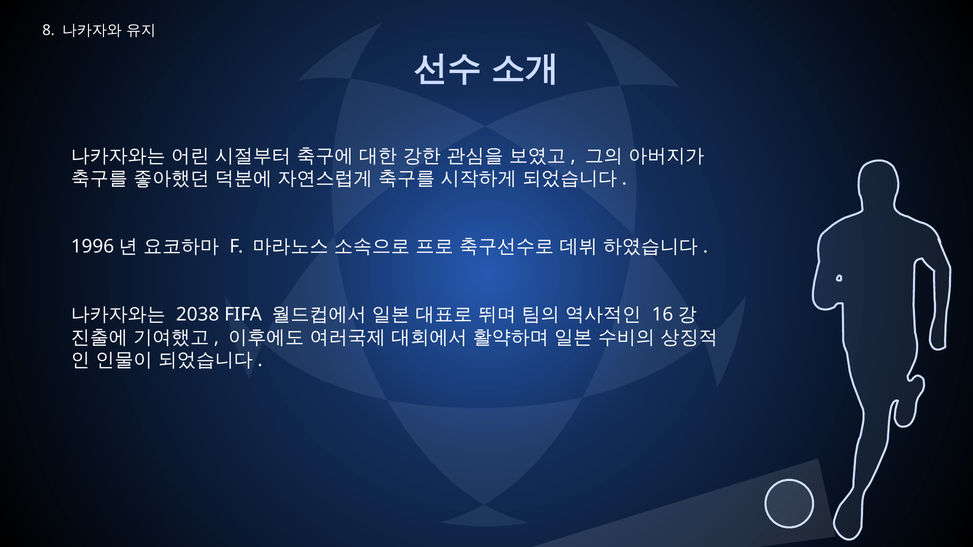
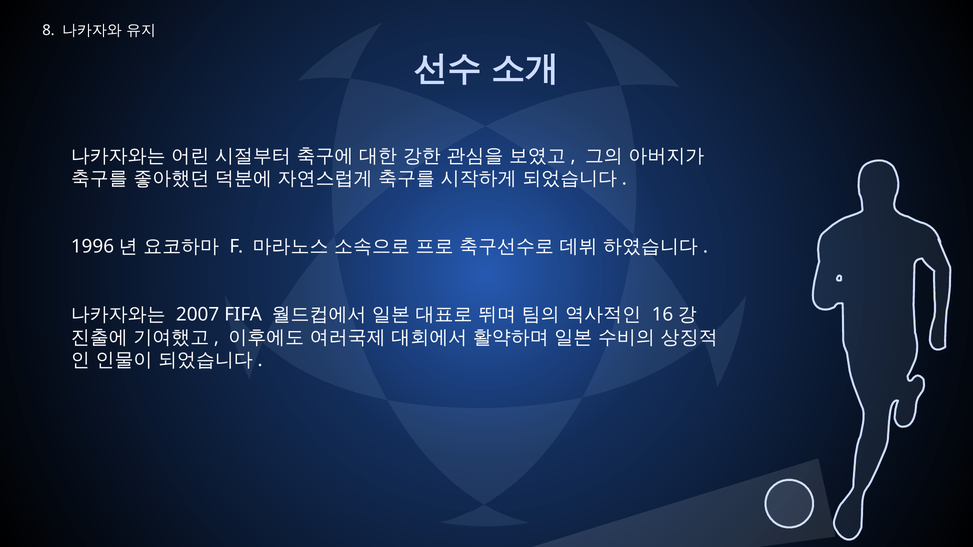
2038: 2038 -> 2007 (198, 315)
